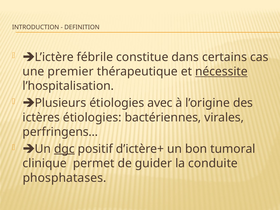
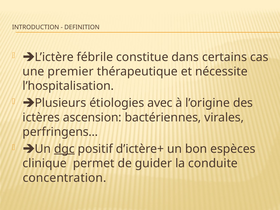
nécessite underline: present -> none (221, 72)
ictères étiologies: étiologies -> ascension (92, 117)
tumoral: tumoral -> espèces (233, 149)
phosphatases: phosphatases -> concentration (65, 178)
